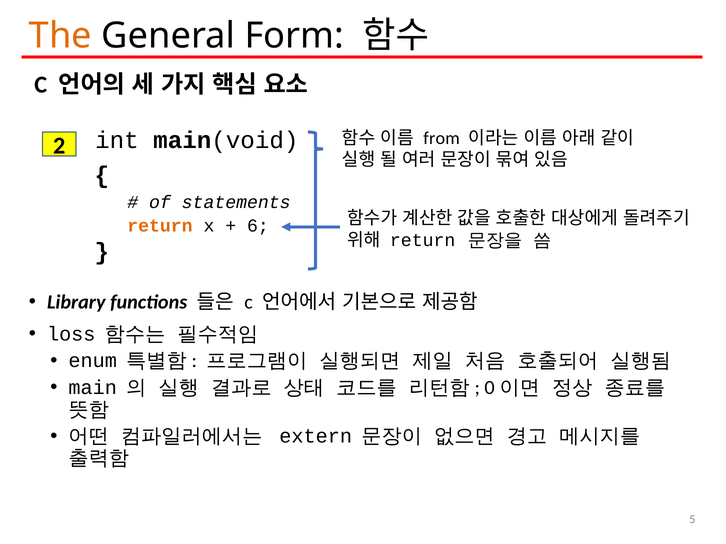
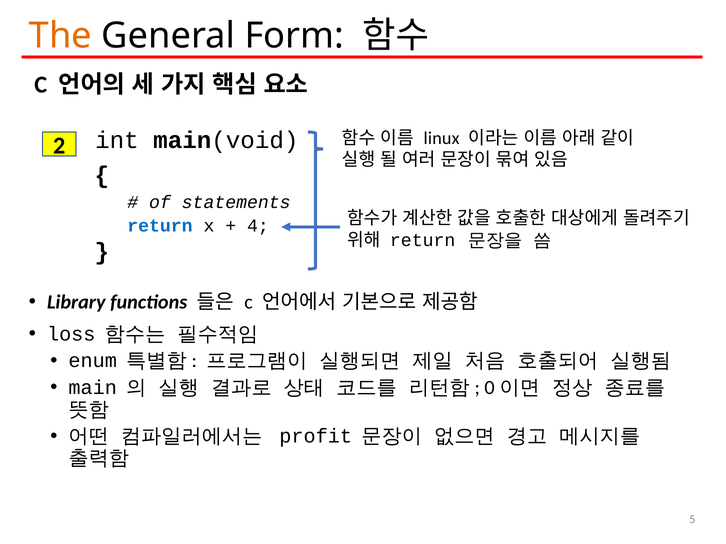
from: from -> linux (442, 138)
return colour: orange -> blue (160, 226)
6: 6 -> 4 (258, 226)
extern: extern -> profit (316, 437)
